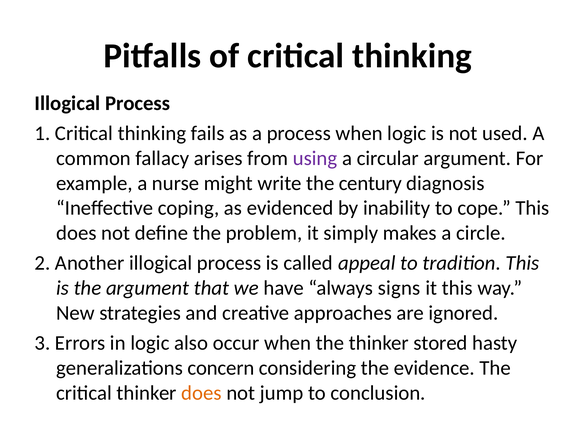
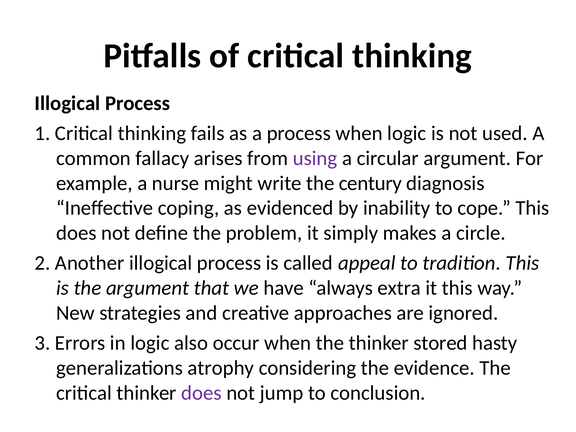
signs: signs -> extra (399, 288)
concern: concern -> atrophy (221, 368)
does colour: orange -> purple (201, 393)
